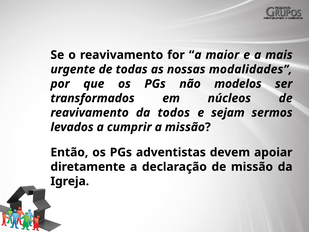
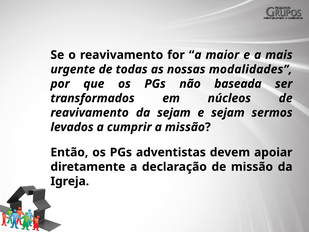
modelos: modelos -> baseada (238, 84)
da todos: todos -> sejam (174, 113)
